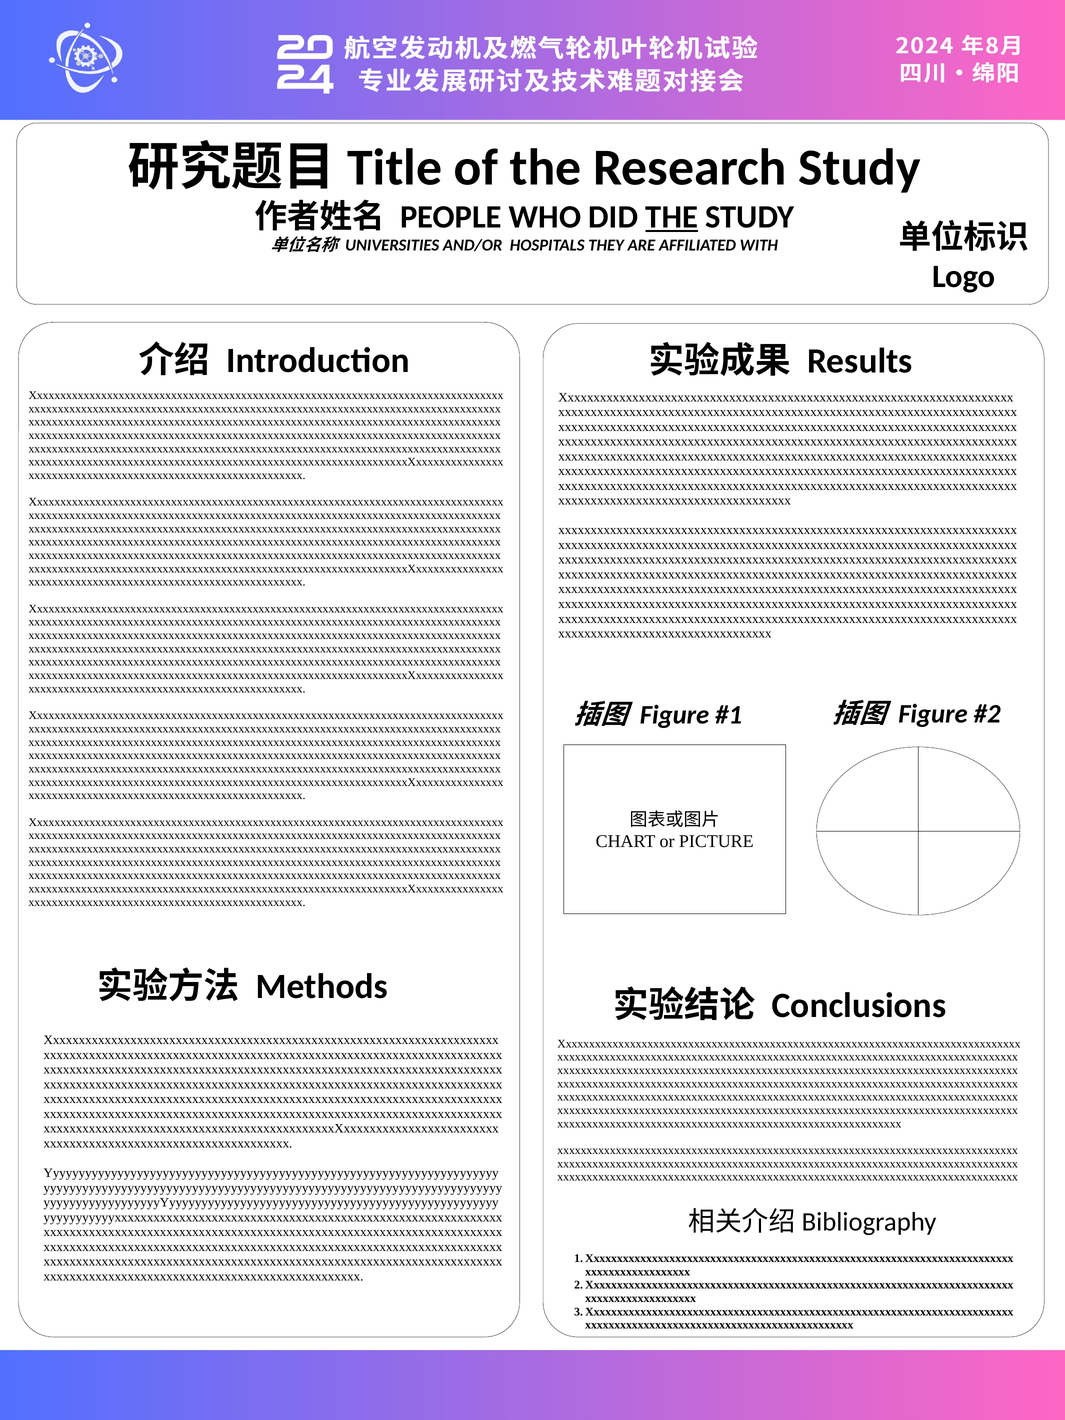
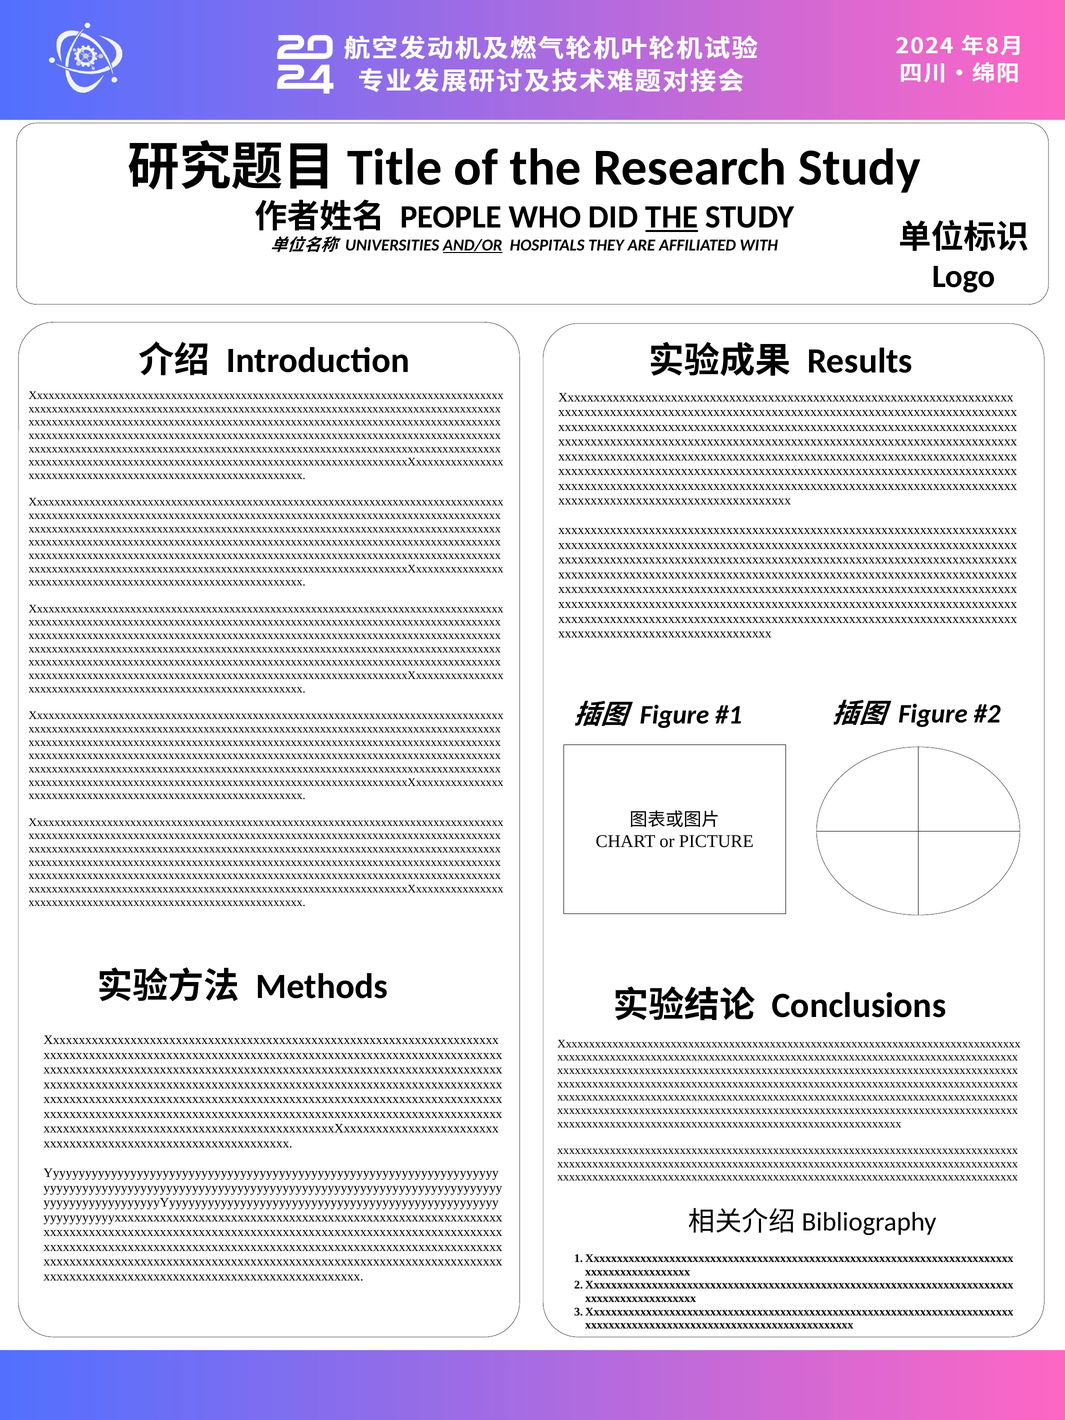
AND/OR underline: none -> present (473, 245)
